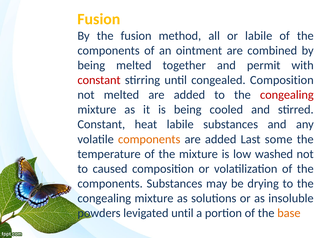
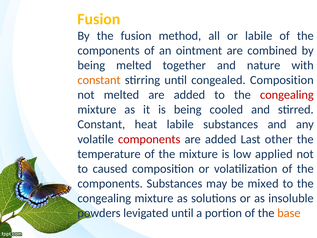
permit: permit -> nature (264, 65)
constant colour: red -> orange (99, 80)
components colour: orange -> red (149, 139)
some: some -> other (279, 139)
washed: washed -> applied (274, 154)
drying: drying -> mixed (263, 183)
